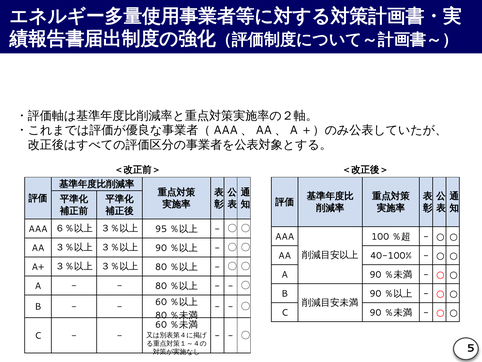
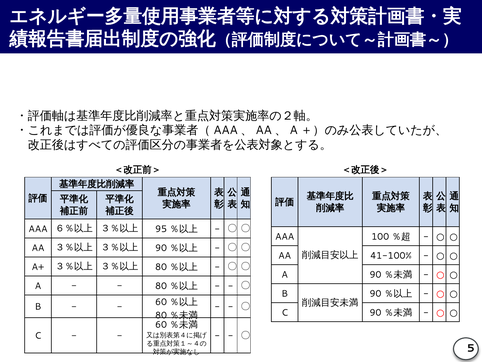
40-100%: 40-100% -> 41-100% (391, 255)
